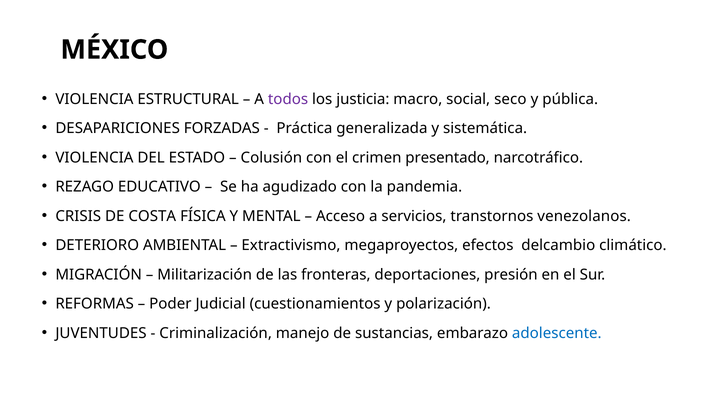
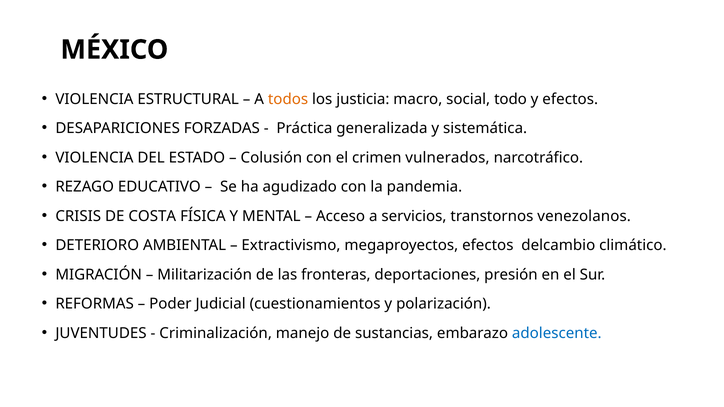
todos colour: purple -> orange (288, 99)
seco: seco -> todo (510, 99)
y pública: pública -> efectos (570, 99)
presentado: presentado -> vulnerados (447, 158)
